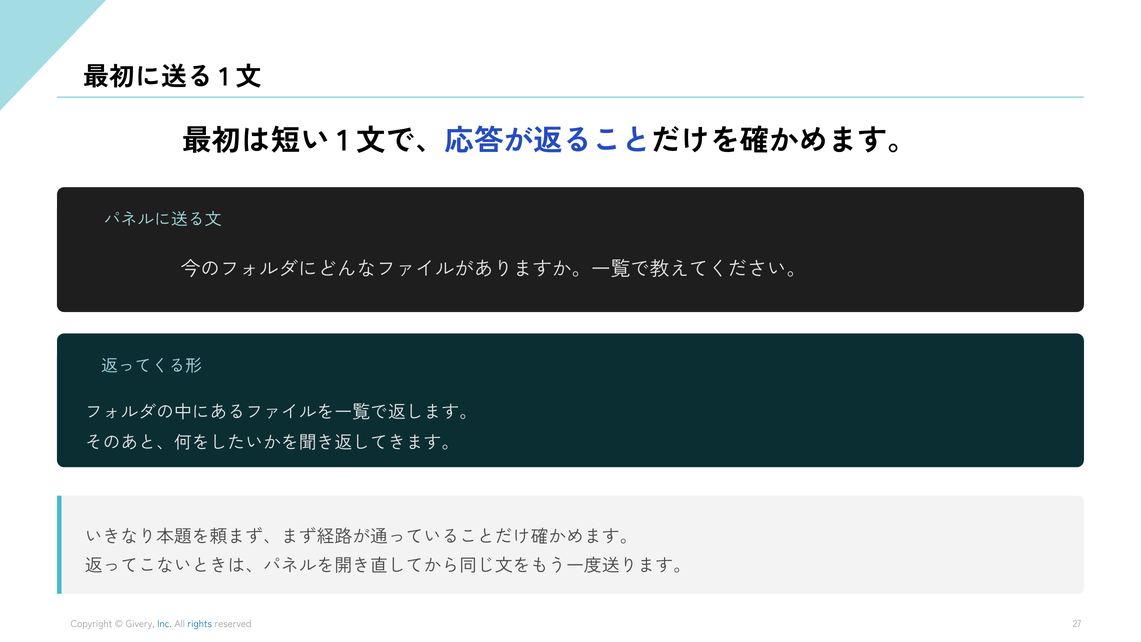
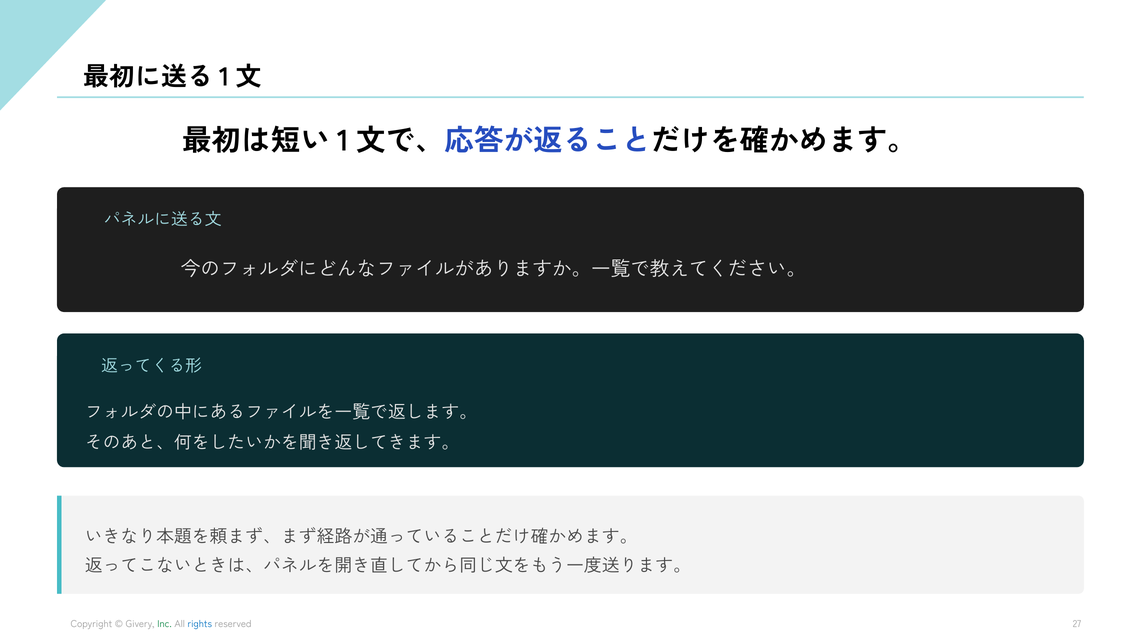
Inc colour: blue -> green (165, 624)
